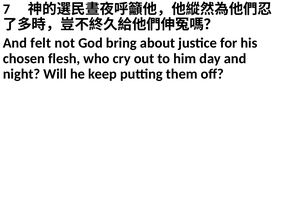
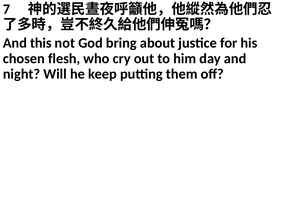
felt: felt -> this (41, 43)
